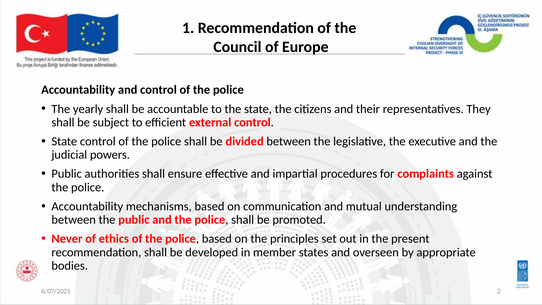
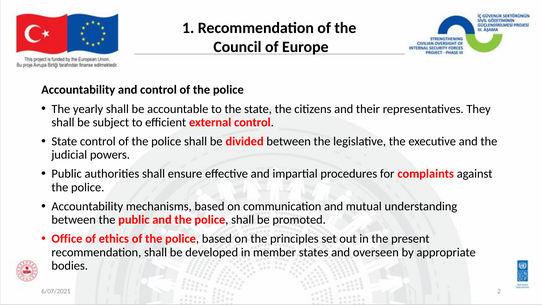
Never: Never -> Office (67, 239)
